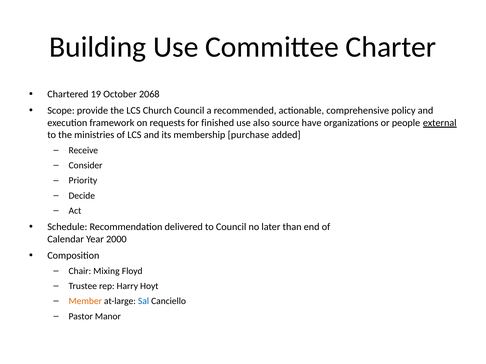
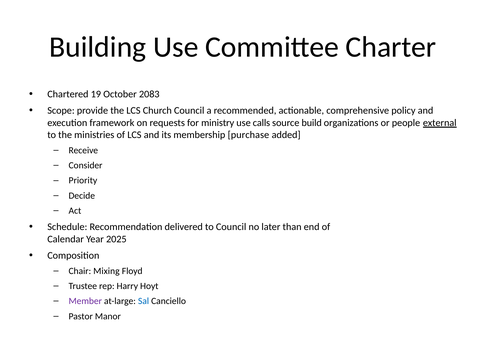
2068: 2068 -> 2083 (149, 94)
finished: finished -> ministry (218, 123)
also: also -> calls (261, 123)
have: have -> build (312, 123)
2000: 2000 -> 2025 (116, 239)
Member colour: orange -> purple (85, 302)
